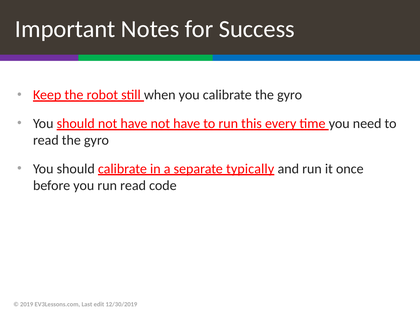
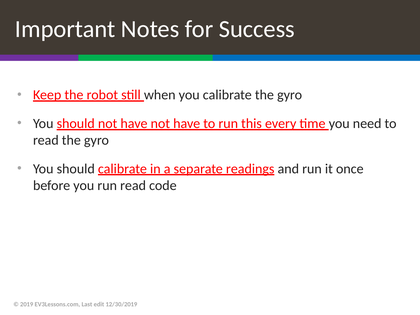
typically: typically -> readings (250, 169)
